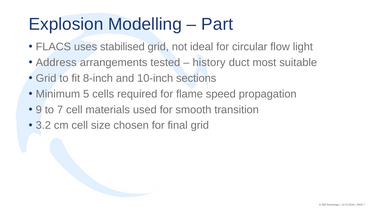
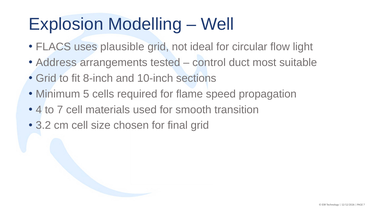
Part: Part -> Well (217, 24)
stabilised: stabilised -> plausible (122, 47)
history: history -> control (209, 63)
9: 9 -> 4 (39, 110)
